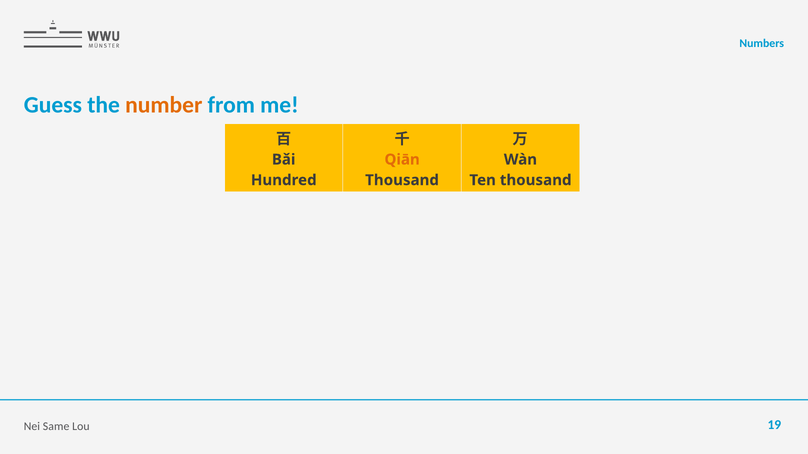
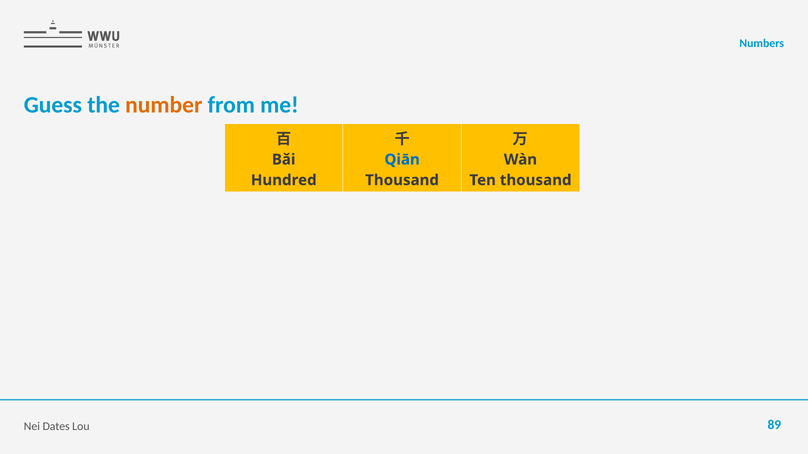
Qiān colour: orange -> blue (402, 160)
Same: Same -> Dates (56, 426)
19: 19 -> 89 (774, 425)
